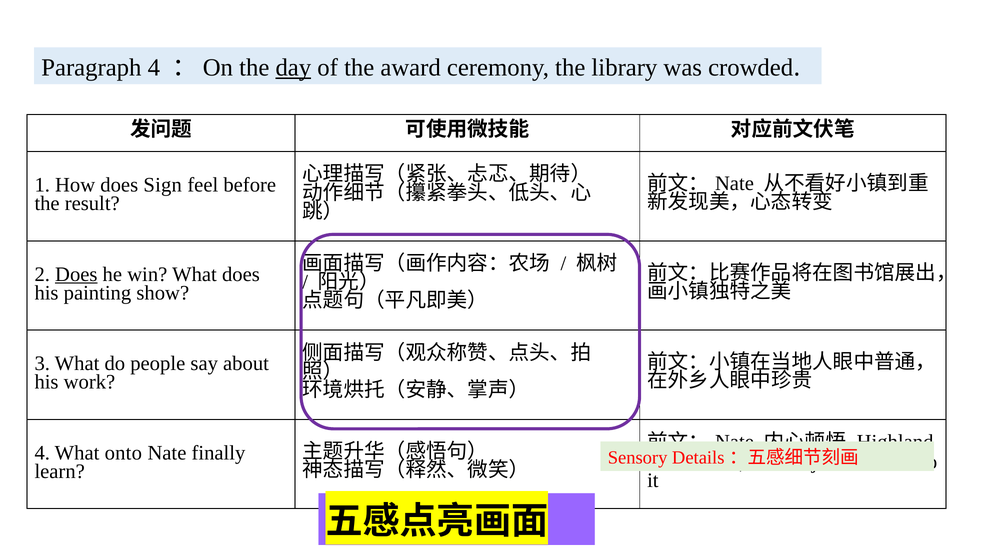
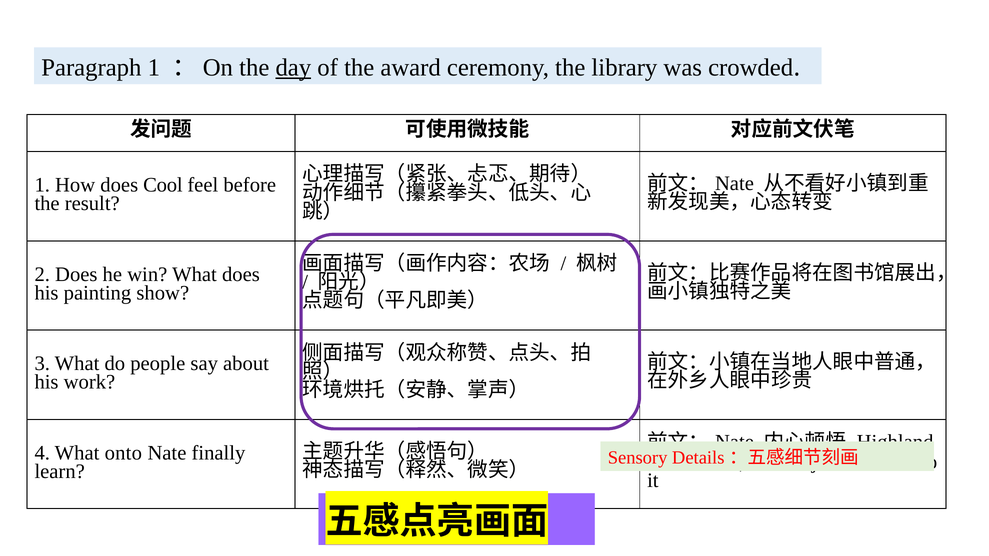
Paragraph 4: 4 -> 1 (154, 68)
Sign: Sign -> Cool (163, 185)
Does underline: present -> none (76, 274)
